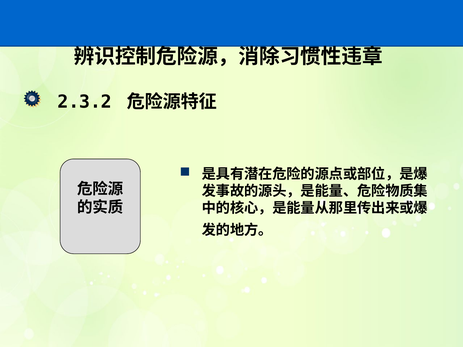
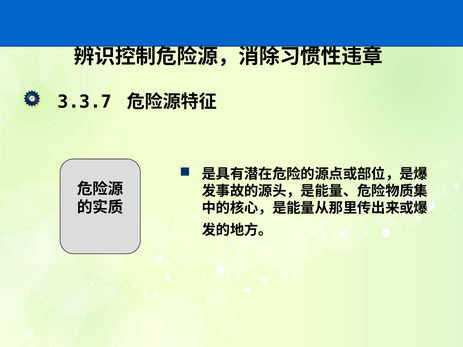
2.3.2: 2.3.2 -> 3.3.7 (85, 102)
